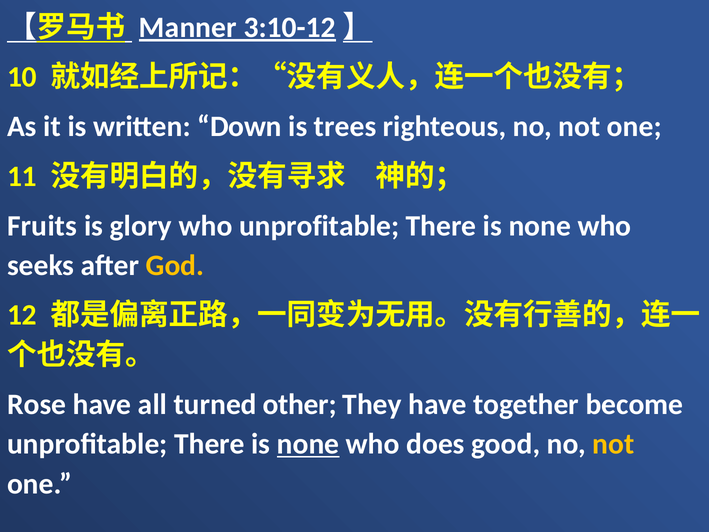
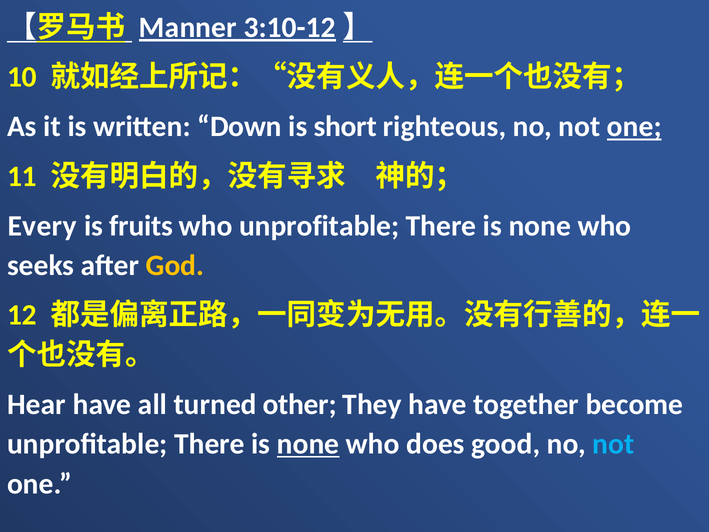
trees: trees -> short (345, 127)
one underline: none -> present (634, 127)
Fruits: Fruits -> Every (42, 226)
glory: glory -> fruits (141, 226)
Rose: Rose -> Hear (37, 404)
not colour: yellow -> light blue (613, 444)
